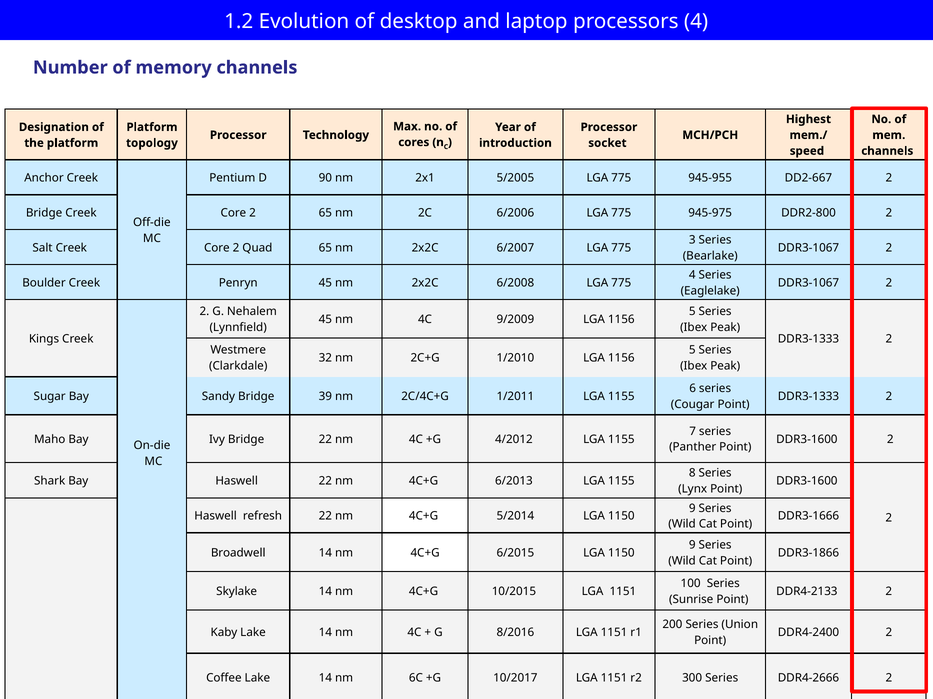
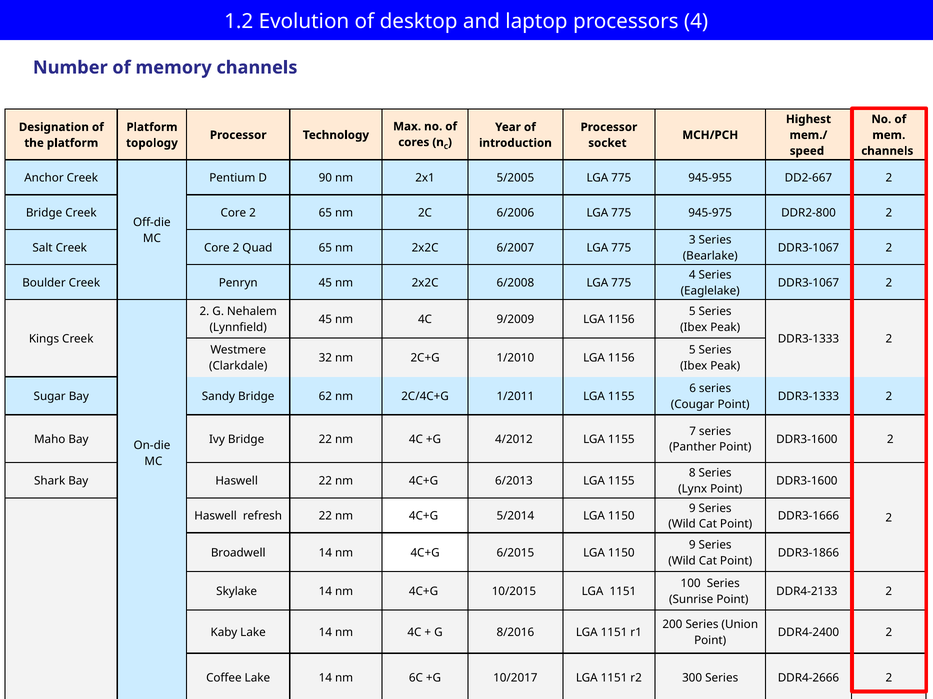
39: 39 -> 62 (325, 397)
